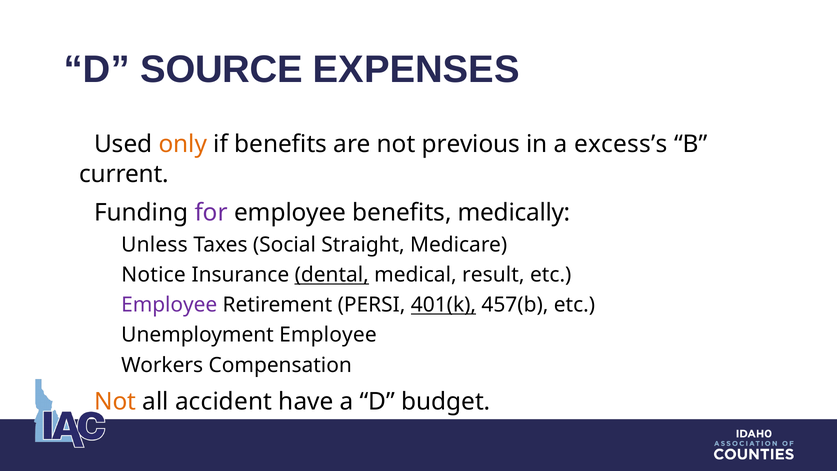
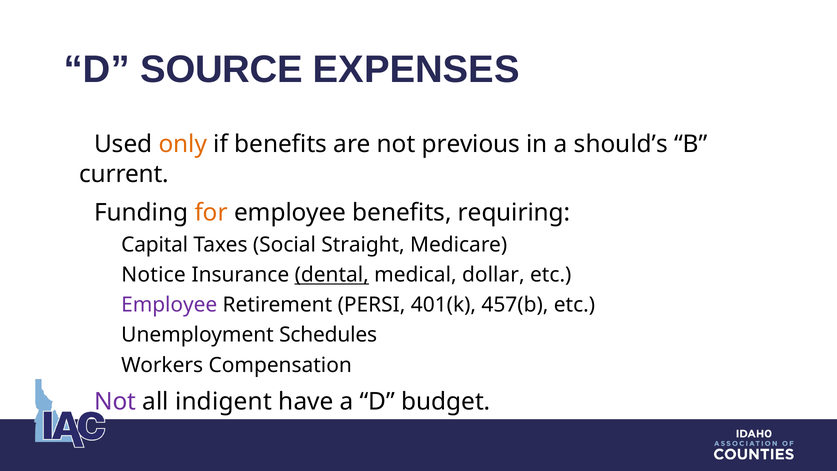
excess’s: excess’s -> should’s (621, 144)
for colour: purple -> orange (211, 213)
medically: medically -> requiring (514, 213)
Unless: Unless -> Capital (155, 245)
result: result -> dollar (493, 275)
401(k underline: present -> none (443, 305)
Unemployment Employee: Employee -> Schedules (328, 335)
Not colour: orange -> purple (115, 402)
accident: accident -> indigent (224, 402)
